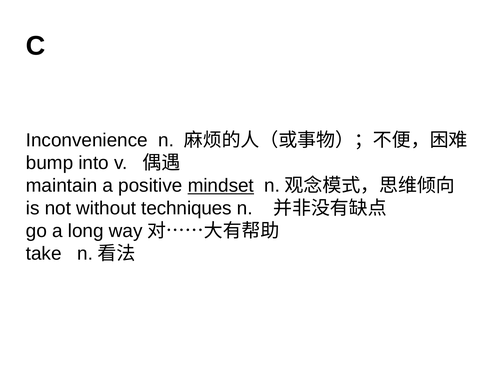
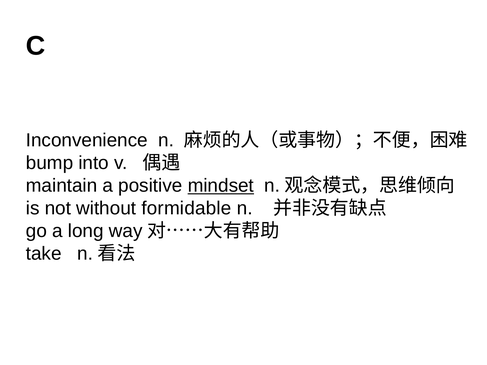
techniques: techniques -> formidable (186, 208)
